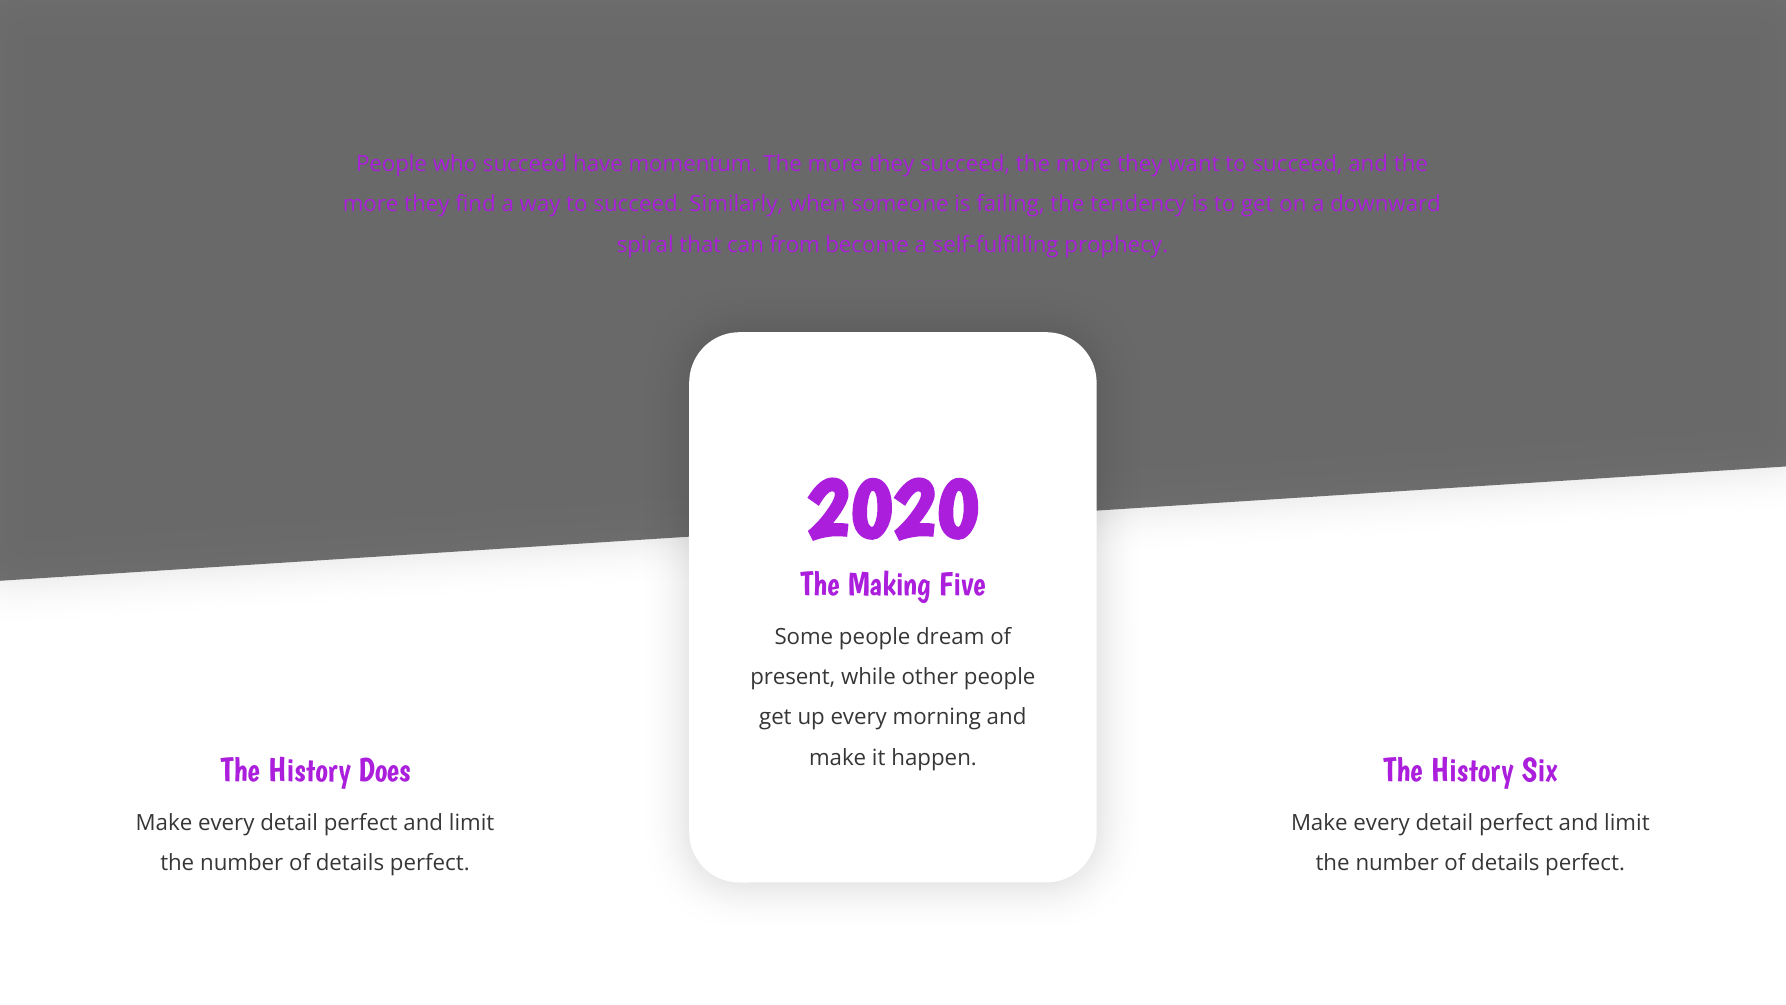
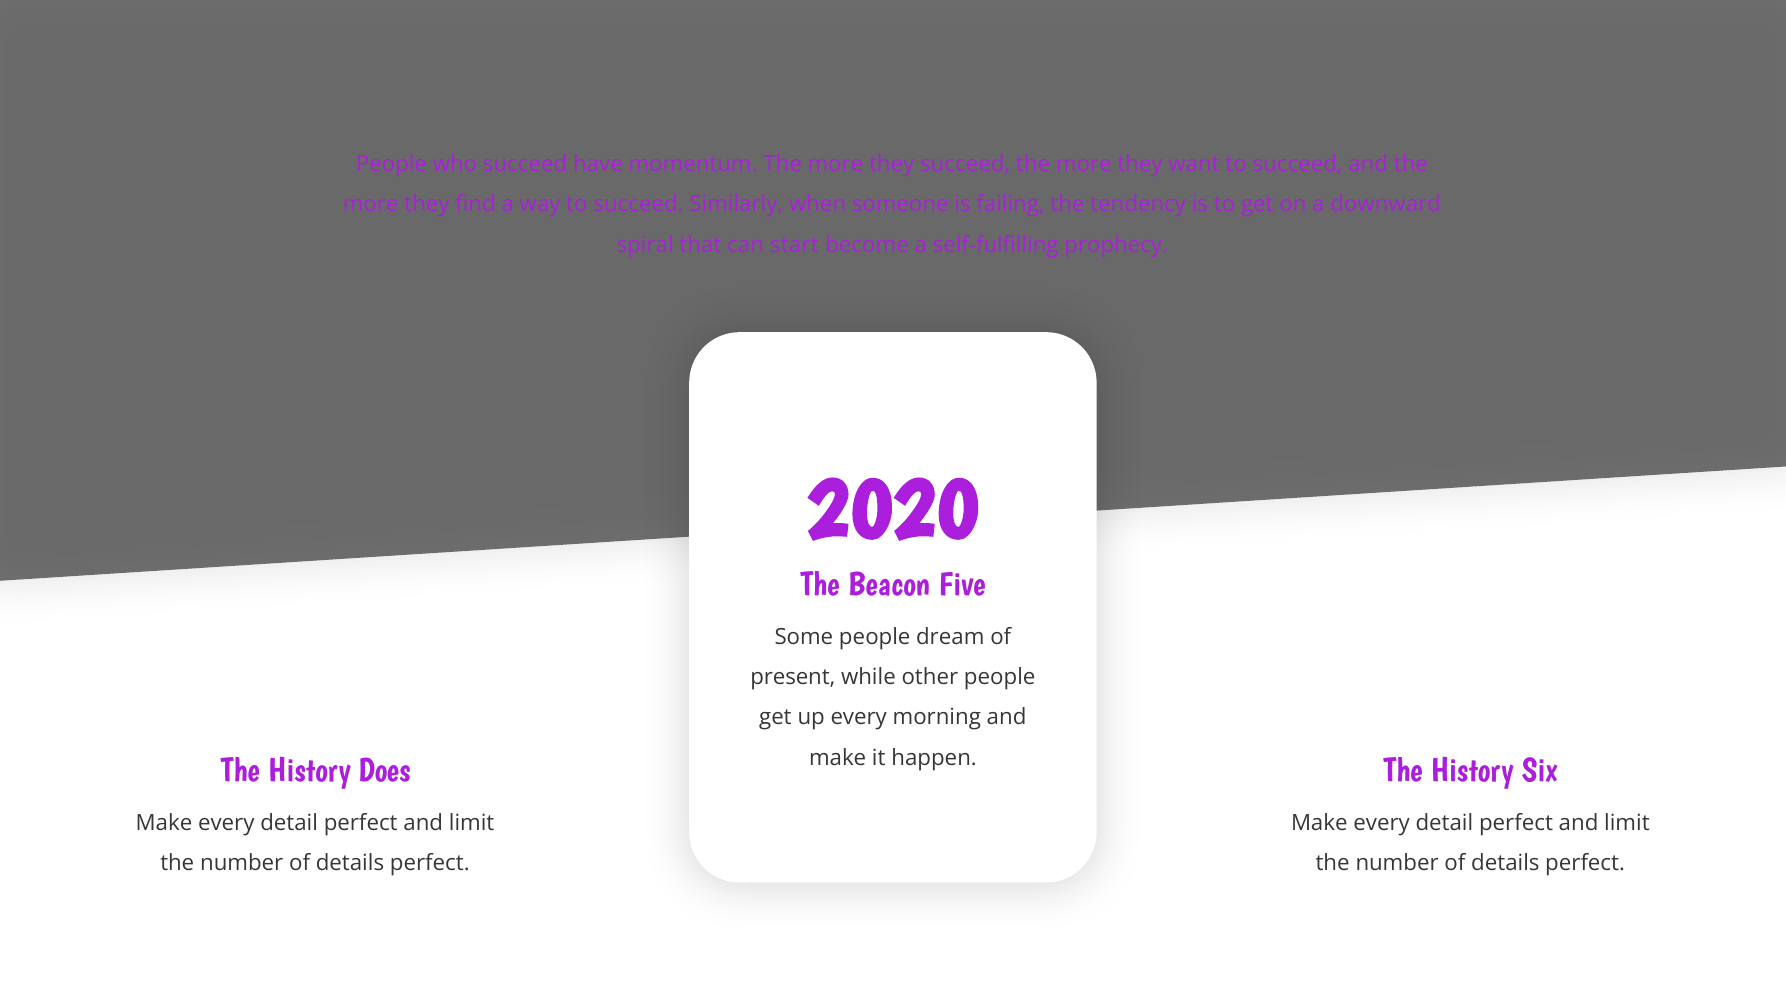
from: from -> start (794, 245)
Making: Making -> Beacon (889, 585)
